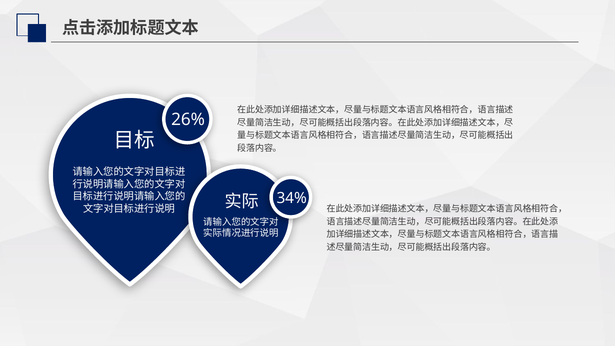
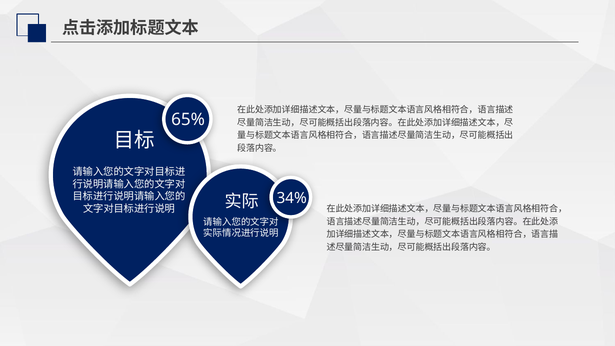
26%: 26% -> 65% (188, 120)
